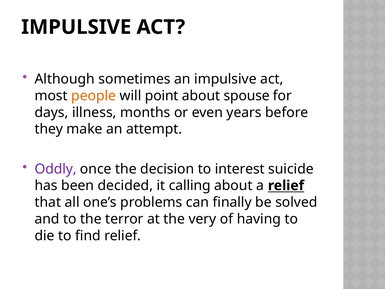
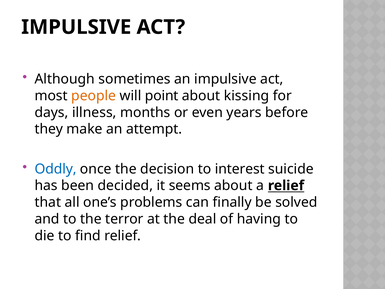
spouse: spouse -> kissing (247, 96)
Oddly colour: purple -> blue (56, 169)
calling: calling -> seems (190, 185)
very: very -> deal (202, 219)
